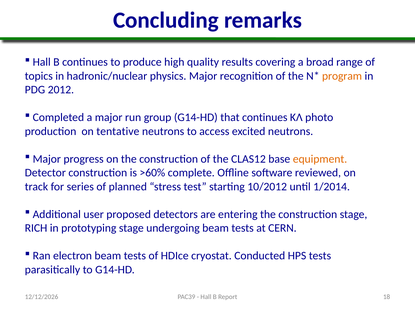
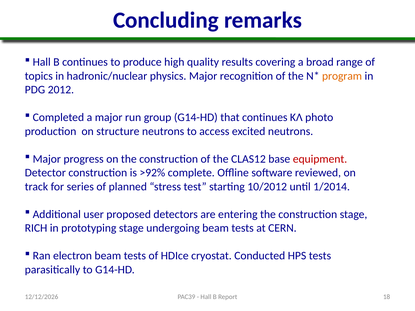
tentative: tentative -> structure (118, 131)
equipment colour: orange -> red (320, 159)
>60%: >60% -> >92% (152, 173)
